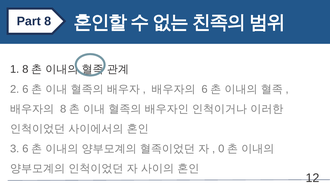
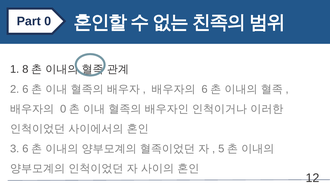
Part 8: 8 -> 0 (48, 21)
8: 8 -> 0 (63, 109)
0: 0 -> 5 (221, 148)
